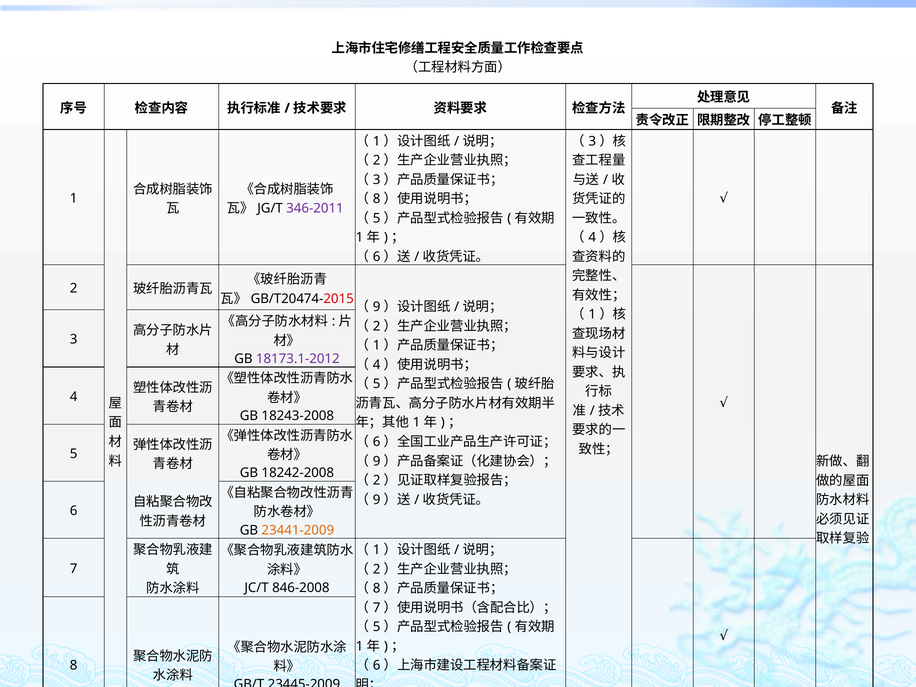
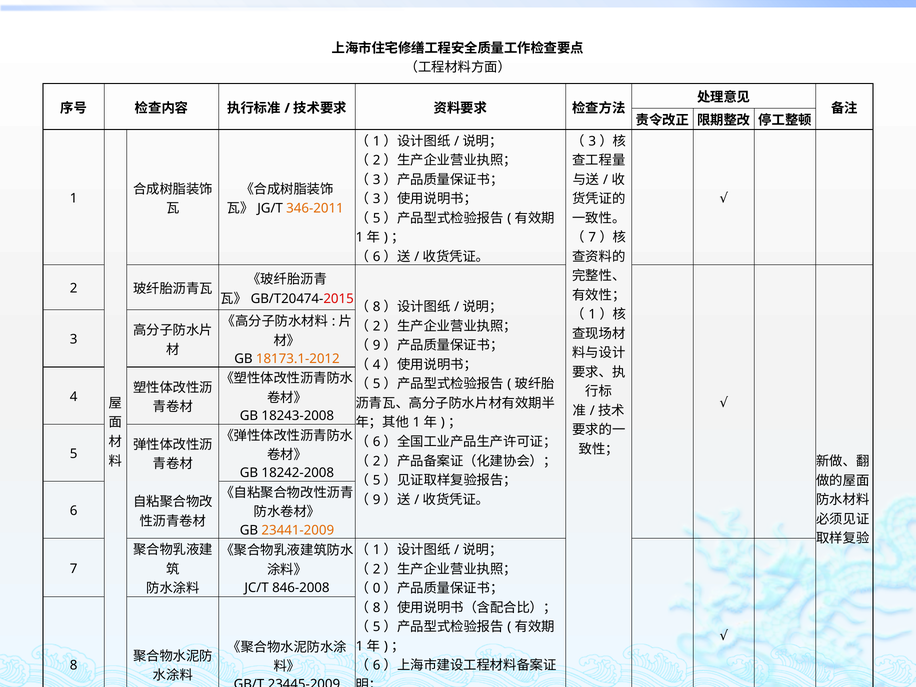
8: 8 -> 3 (377, 199)
346-2011 colour: purple -> orange (315, 209)
4: 4 -> 7 (592, 237)
9: 9 -> 8 (377, 307)
1: 1 -> 9 (377, 346)
18173.1-2012 colour: purple -> orange (298, 359)
9: 9 -> 2 (377, 461)
2: 2 -> 5 (377, 480)
8: 8 -> 0 (377, 588)
7: 7 -> 8 (377, 608)
